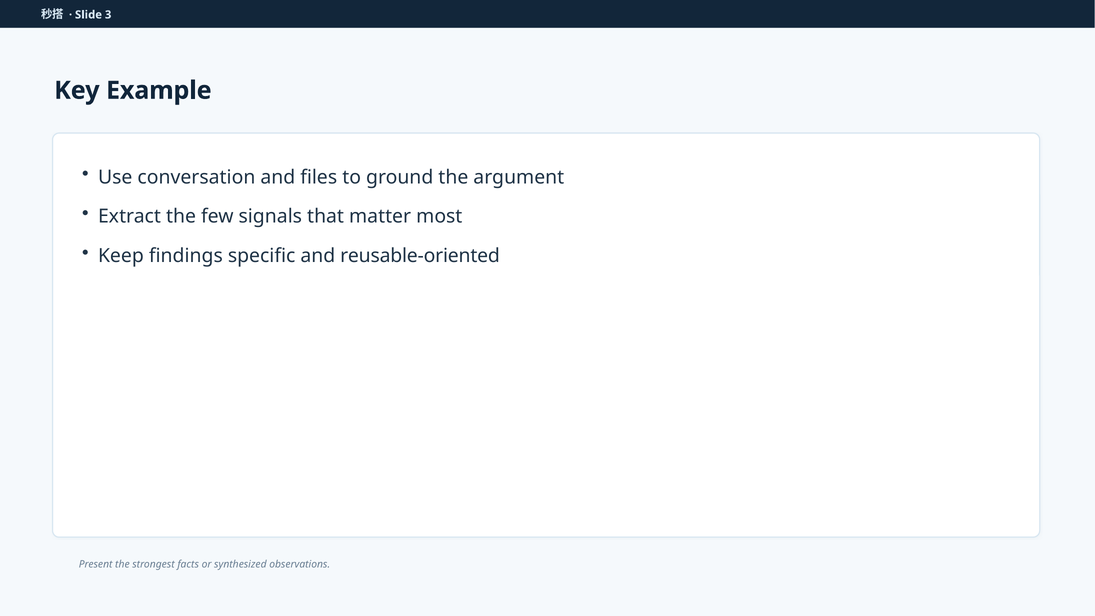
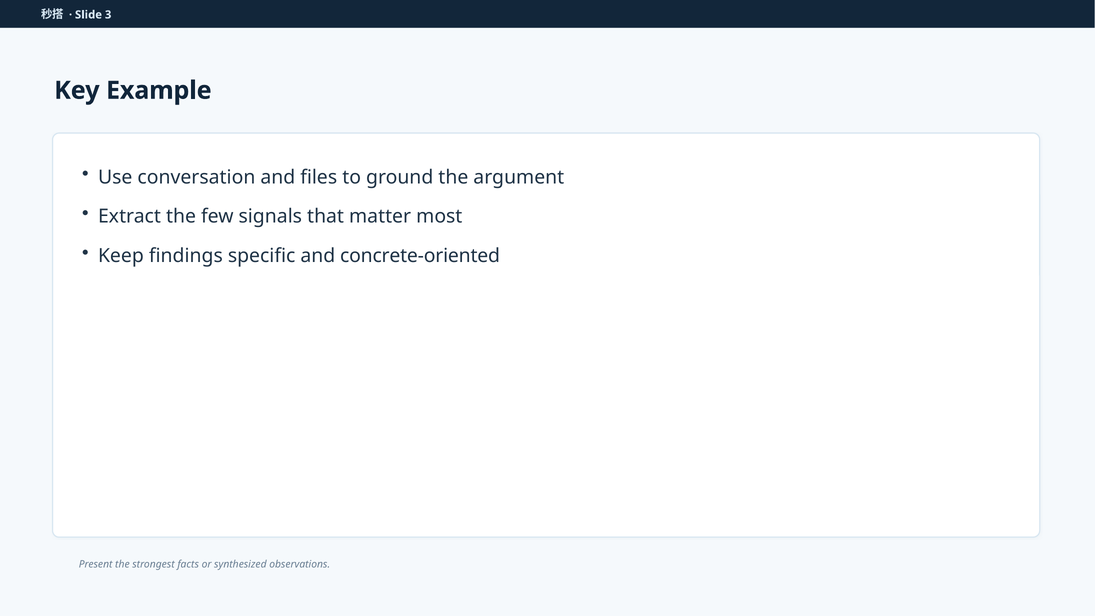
reusable-oriented: reusable-oriented -> concrete-oriented (420, 256)
